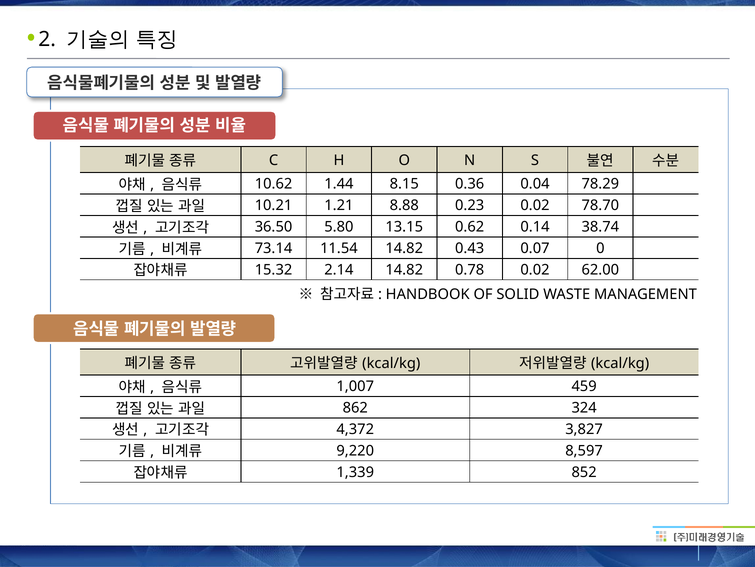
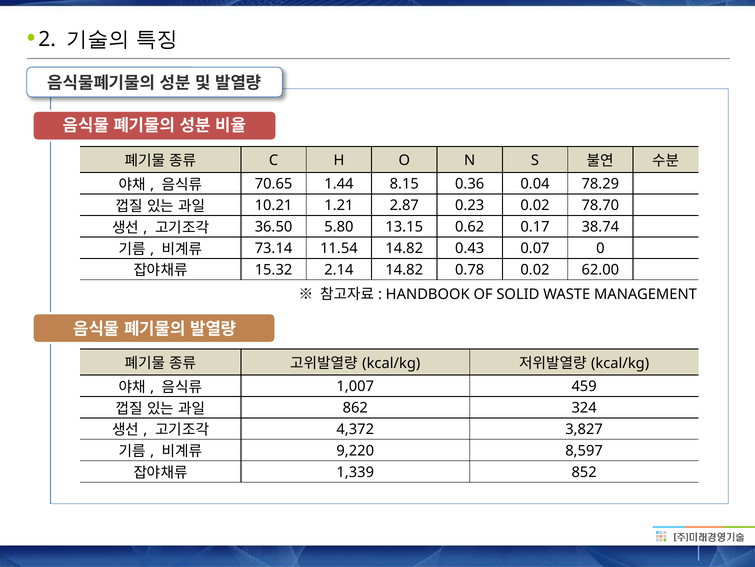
10.62: 10.62 -> 70.65 (274, 184)
8.88: 8.88 -> 2.87 (404, 205)
0.14: 0.14 -> 0.17 (535, 227)
